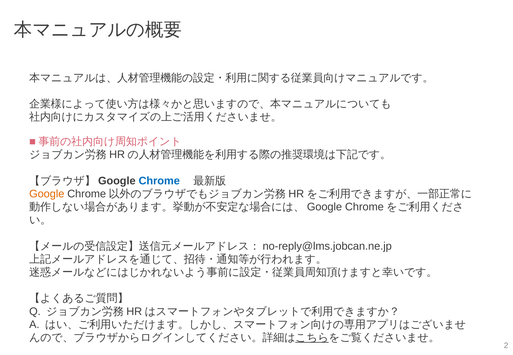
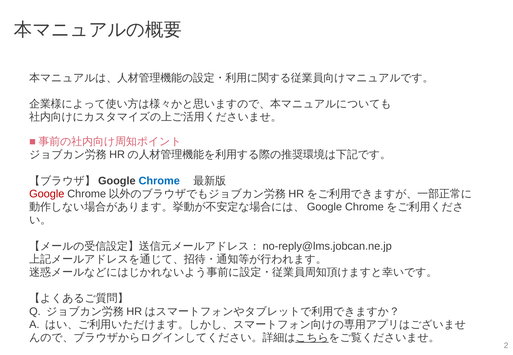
Google colour: orange -> red (47, 194)
